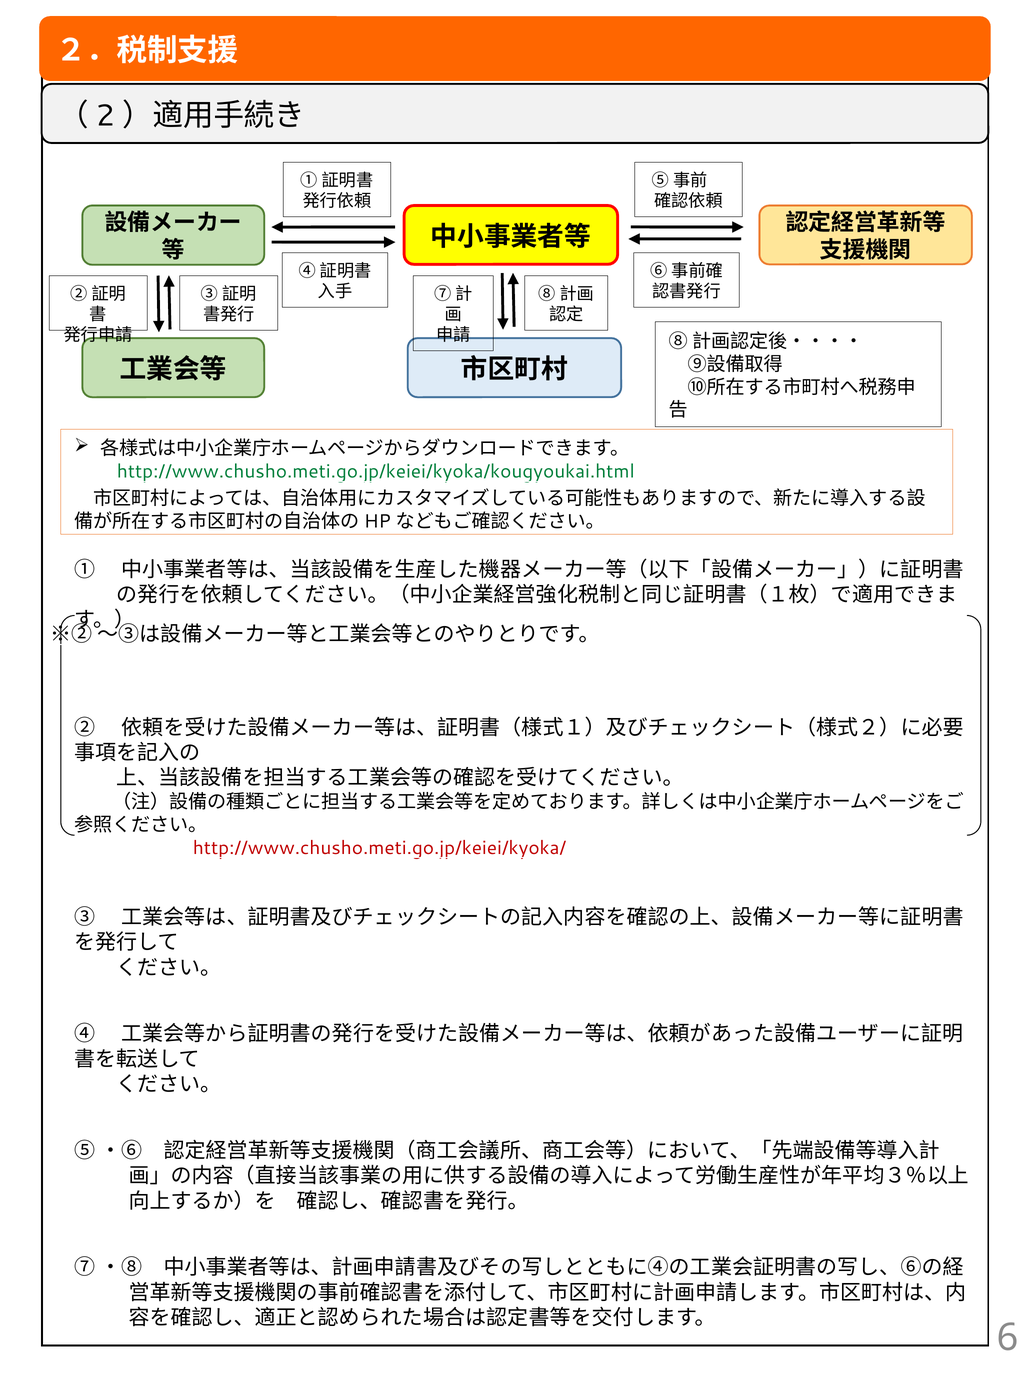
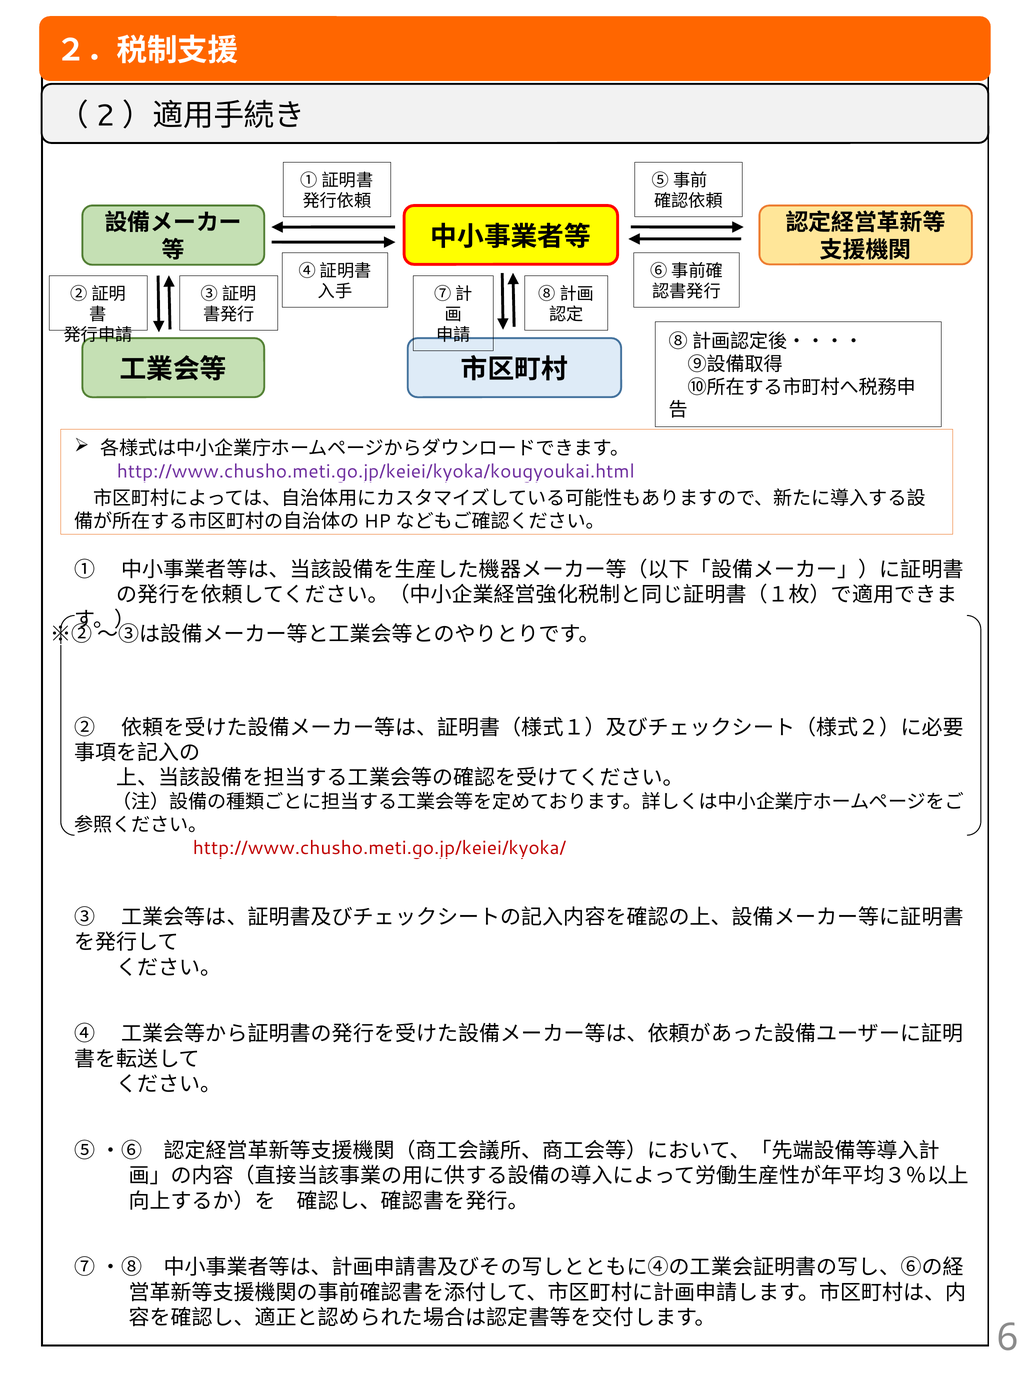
http://www.chusho.meti.go.jp/keiei/kyoka/kougyoukai.html colour: green -> purple (376, 472)
